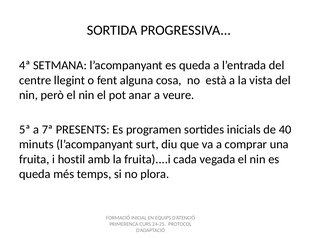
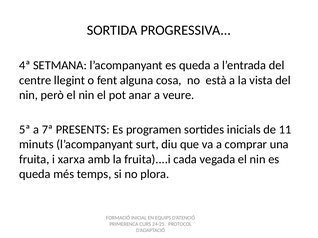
40: 40 -> 11 (285, 130)
hostil: hostil -> xarxa (71, 160)
